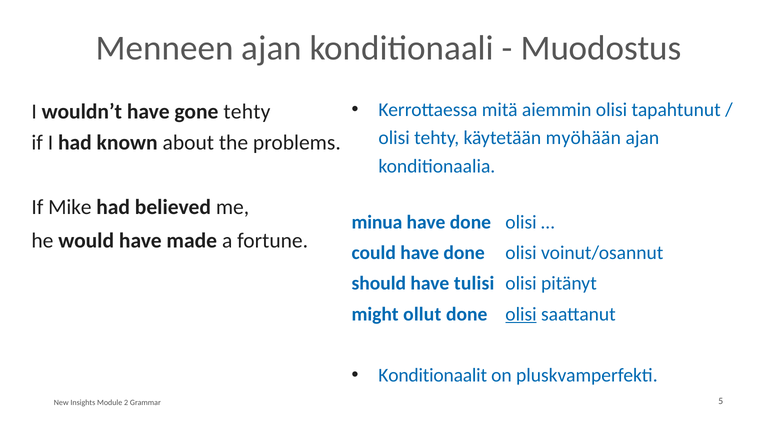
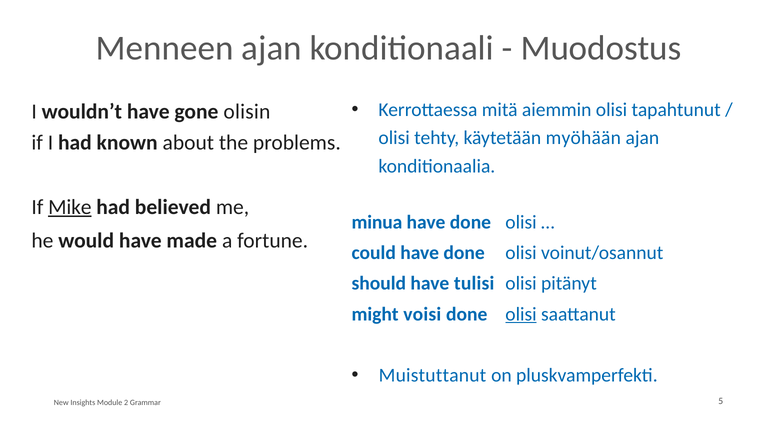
gone tehty: tehty -> olisin (247, 112)
Mike underline: none -> present (70, 207)
ollut: ollut -> voisi (422, 314)
Konditionaalit: Konditionaalit -> Muistuttanut (433, 375)
